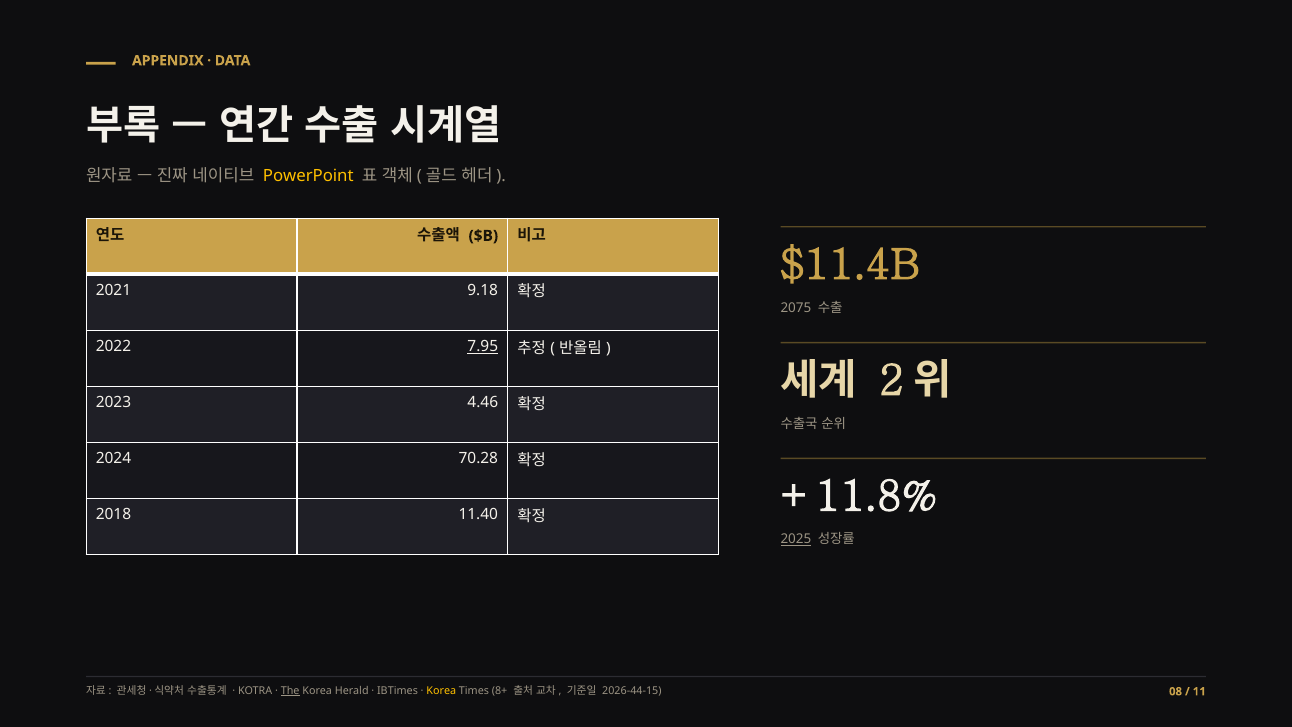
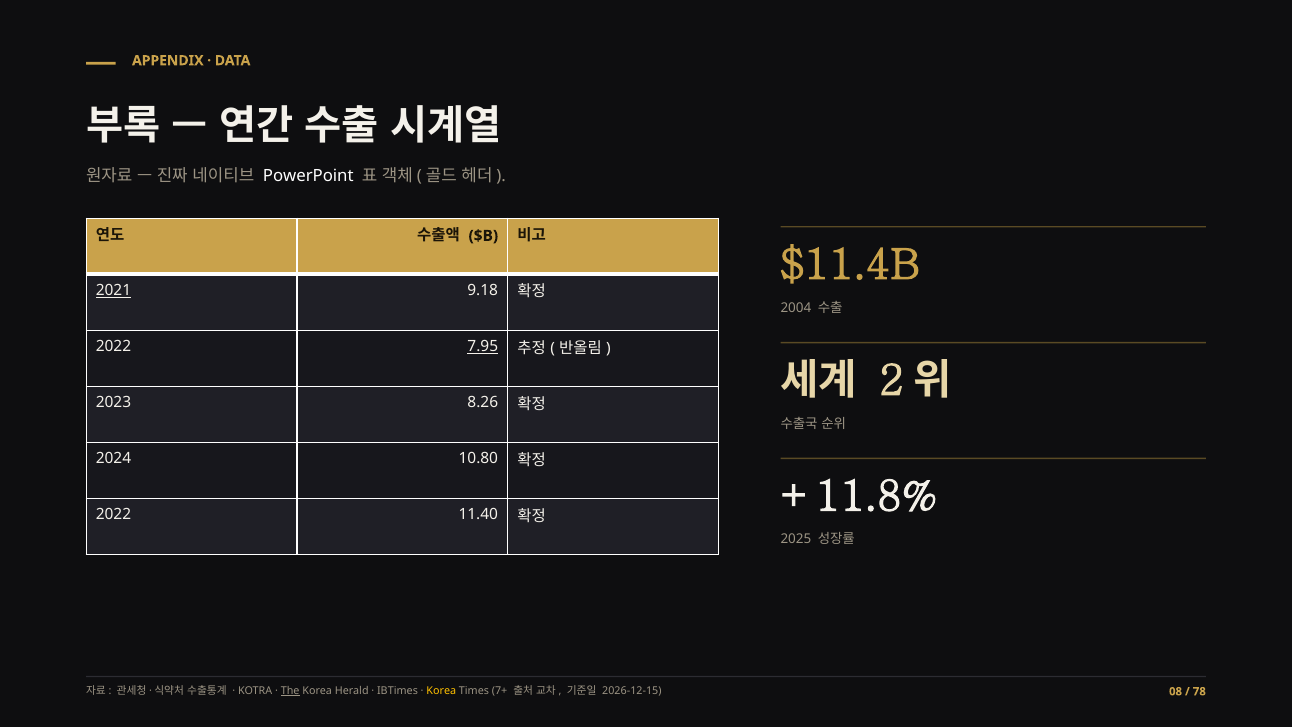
PowerPoint colour: yellow -> white (308, 175)
2021 underline: none -> present (114, 290)
2075: 2075 -> 2004 (796, 308)
4.46: 4.46 -> 8.26 (483, 403)
70.28: 70.28 -> 10.80 (478, 459)
2018: 2018 -> 2022 (114, 515)
2025 underline: present -> none (796, 539)
8+: 8+ -> 7+ (500, 691)
2026-44-15: 2026-44-15 -> 2026-12-15 (632, 691)
11: 11 -> 78 (1199, 691)
